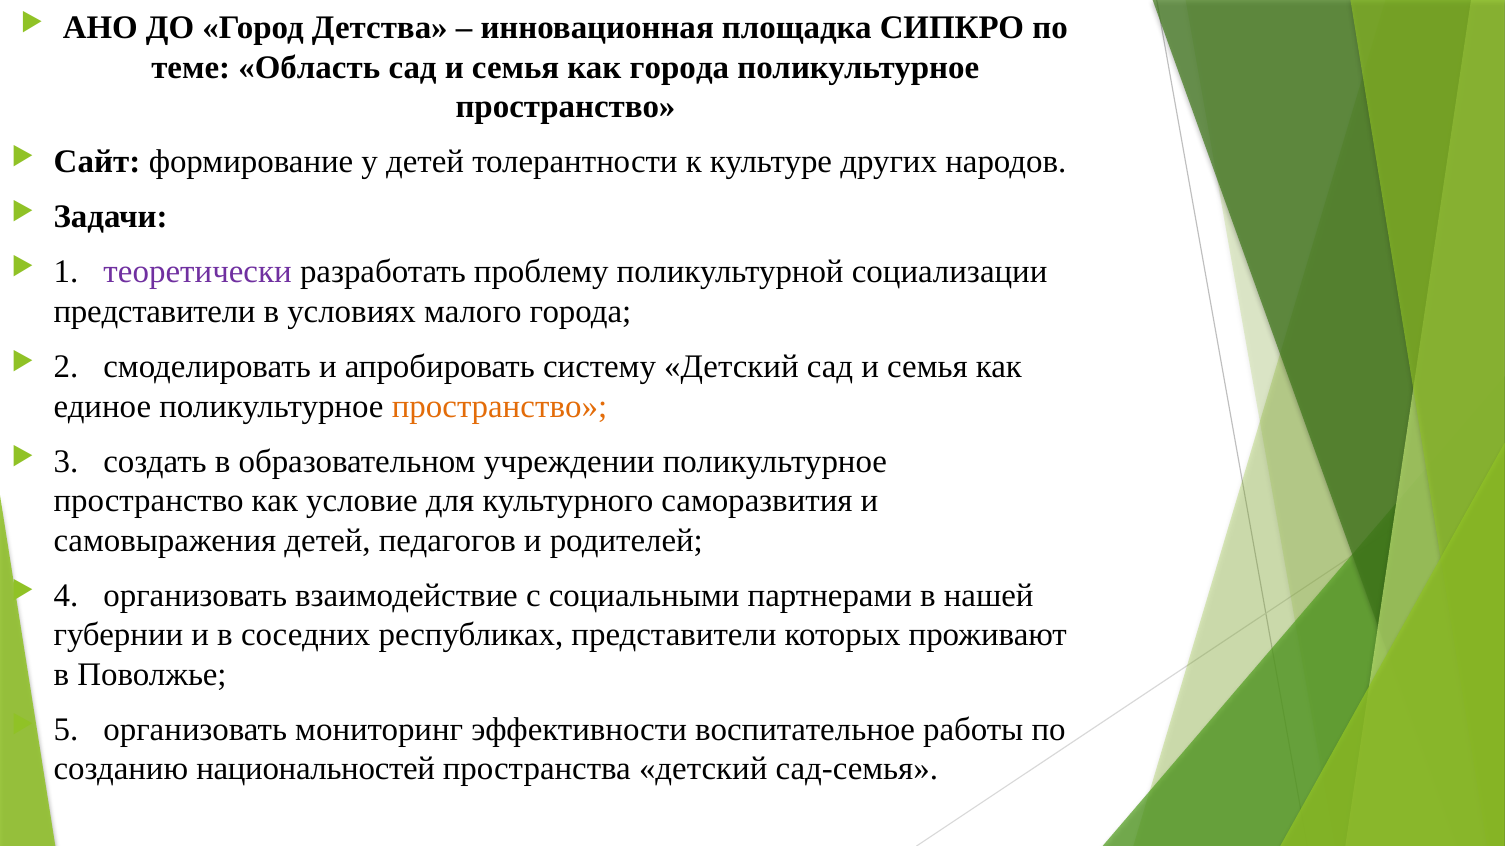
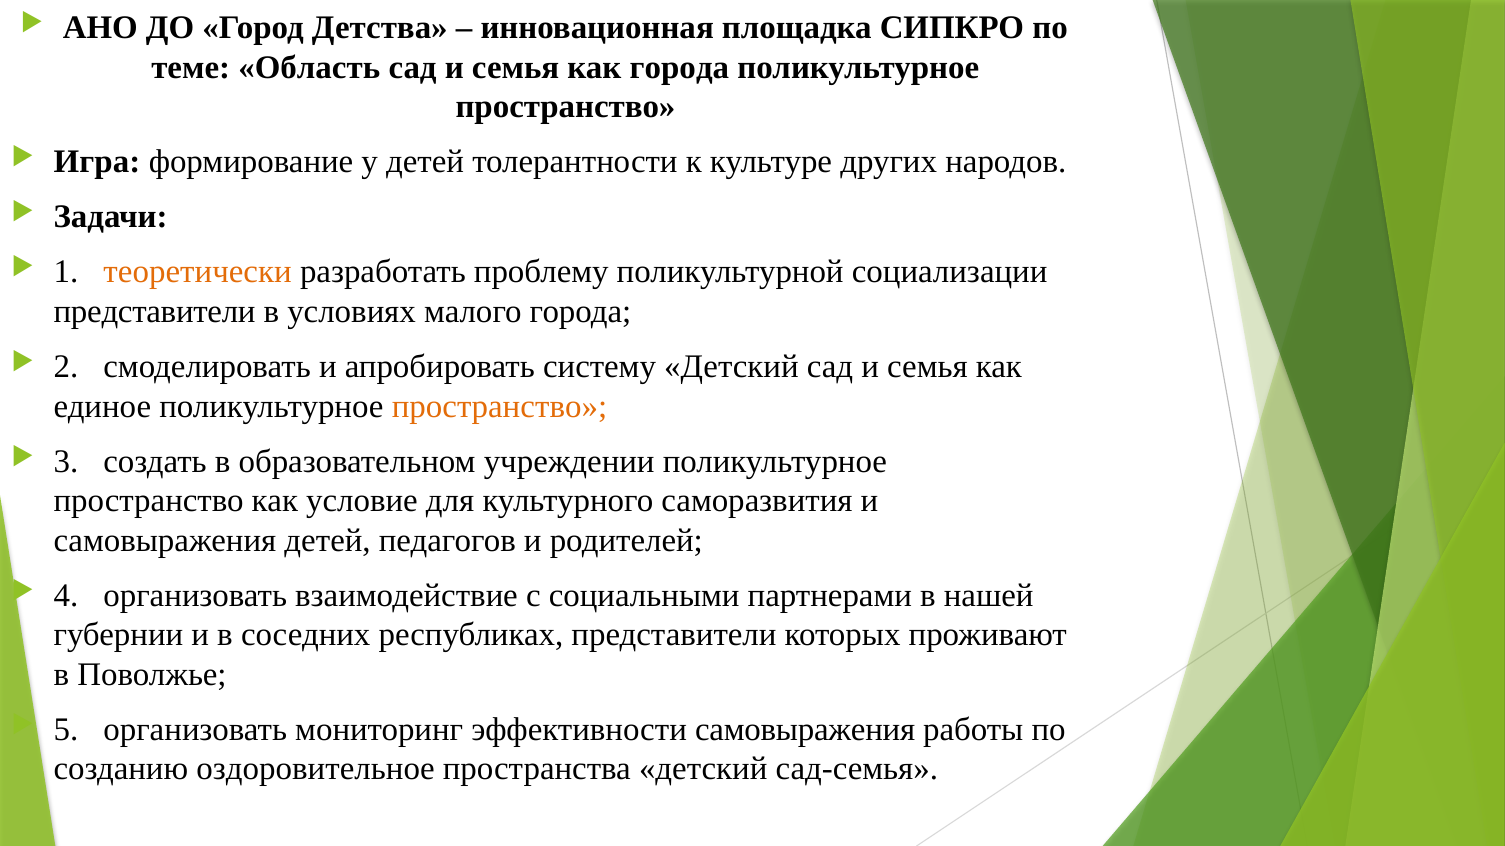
Сайт: Сайт -> Игра (97, 162)
теоретически colour: purple -> orange (198, 272)
эффективности воспитательное: воспитательное -> самовыражения (805, 730)
национальностей: национальностей -> оздоровительное (316, 770)
